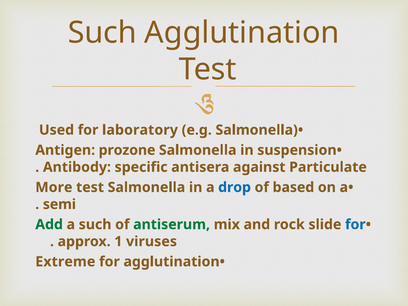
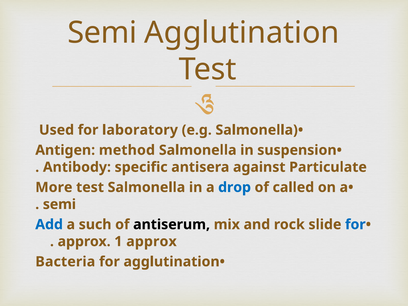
Such: Such -> Semi (102, 33)
prozone: prozone -> method (127, 150)
based: based -> called (293, 187)
Add colour: green -> blue (49, 224)
antiserum colour: green -> black (172, 224)
1 viruses: viruses -> approx (151, 241)
Extreme: Extreme -> Bacteria (65, 262)
